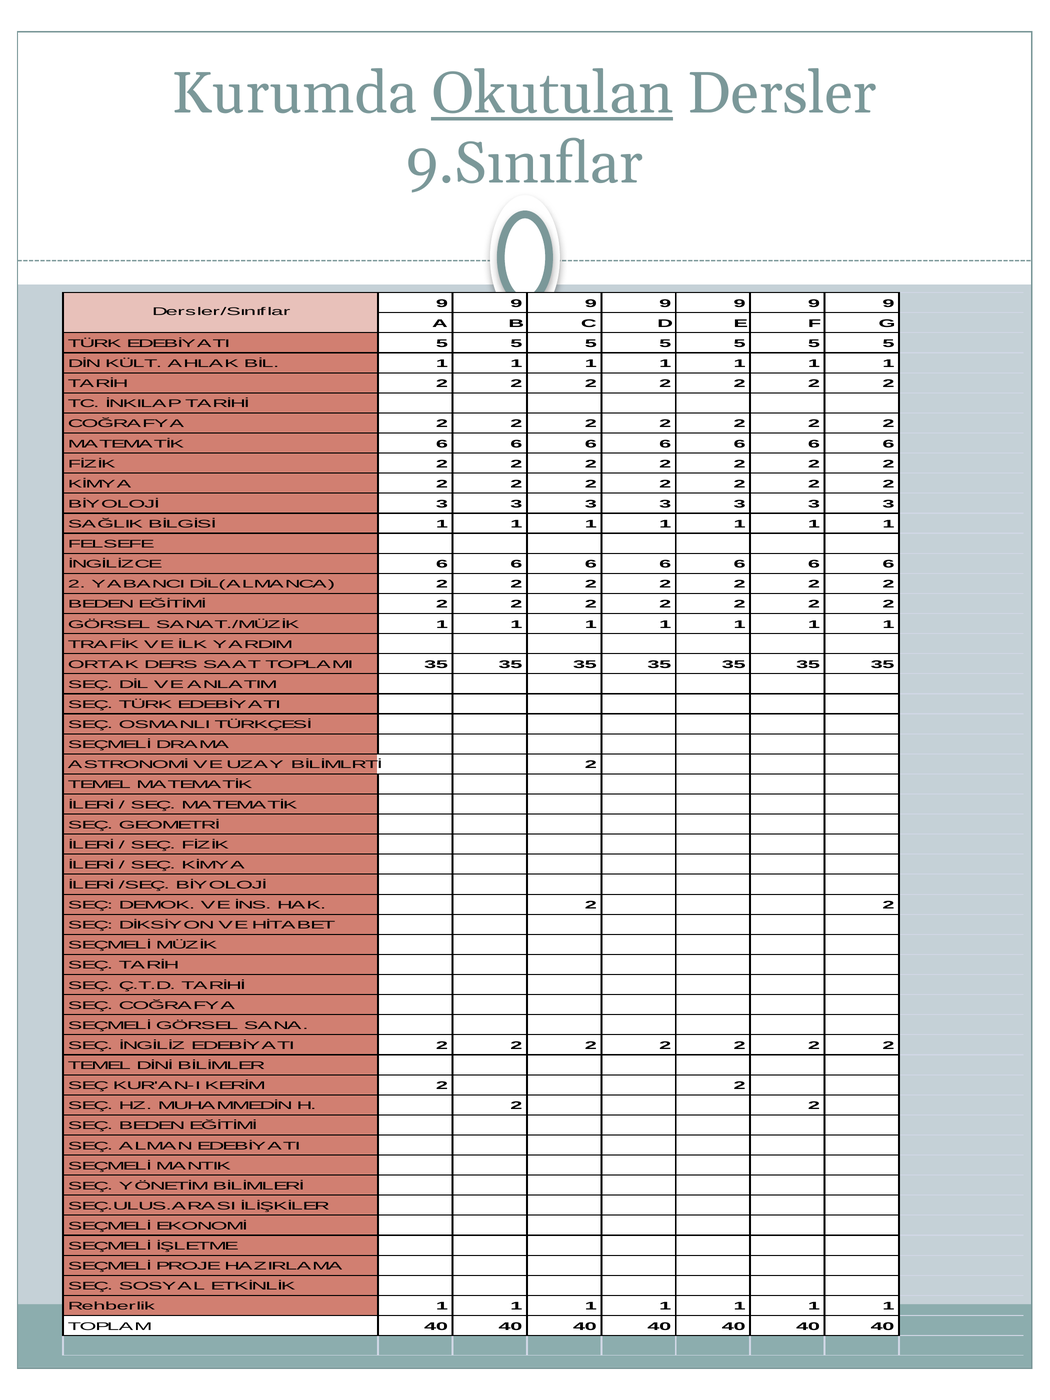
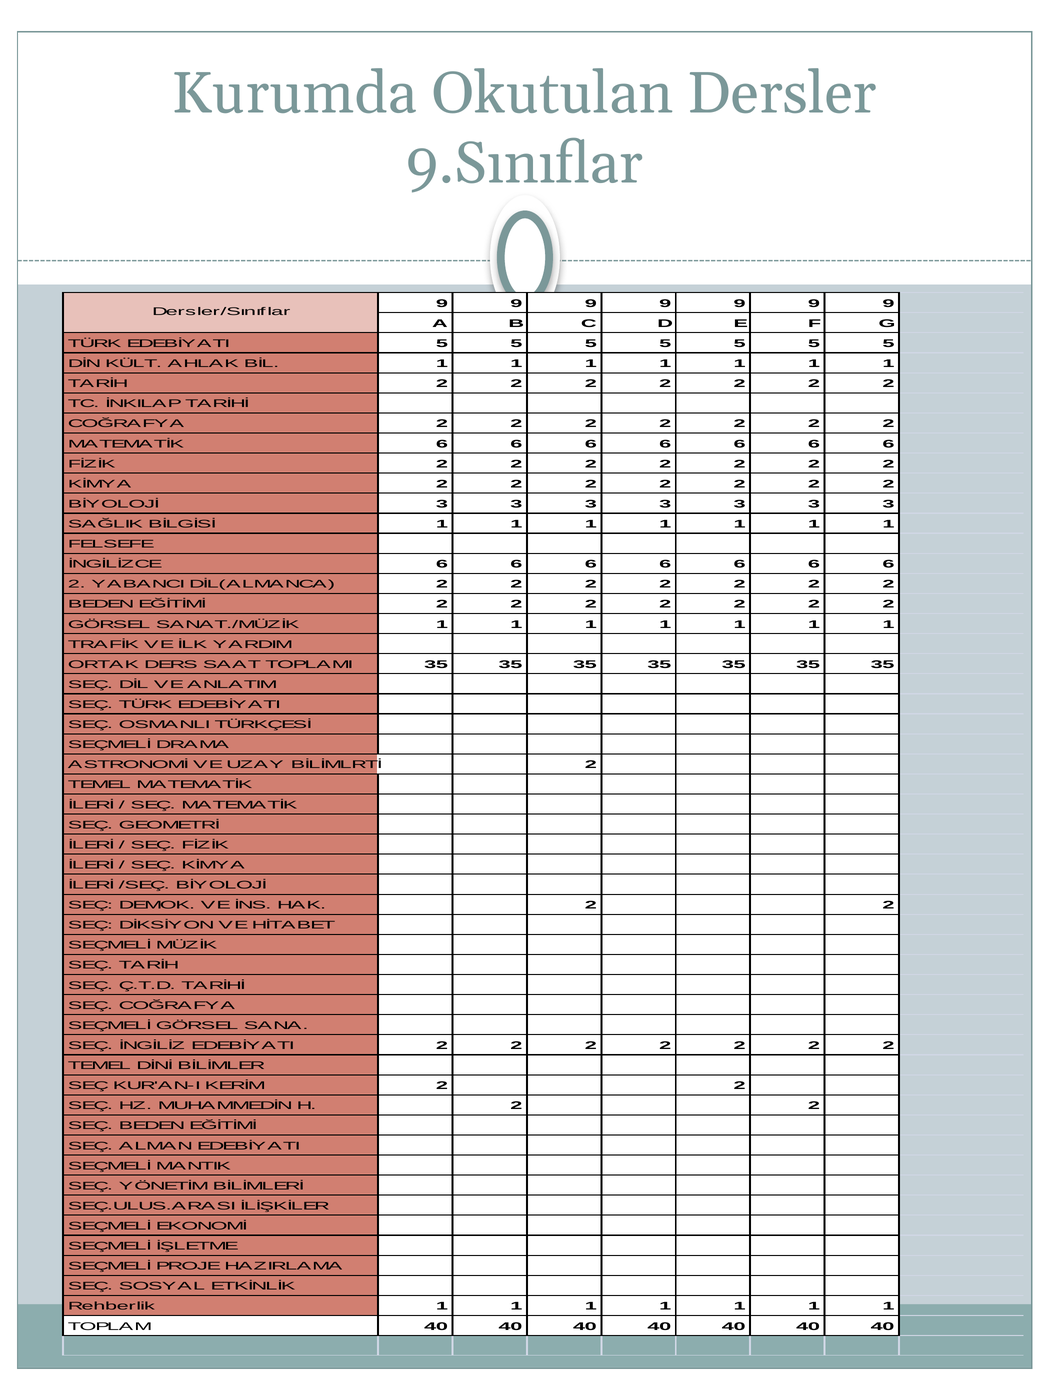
Okutulan underline: present -> none (552, 94)
